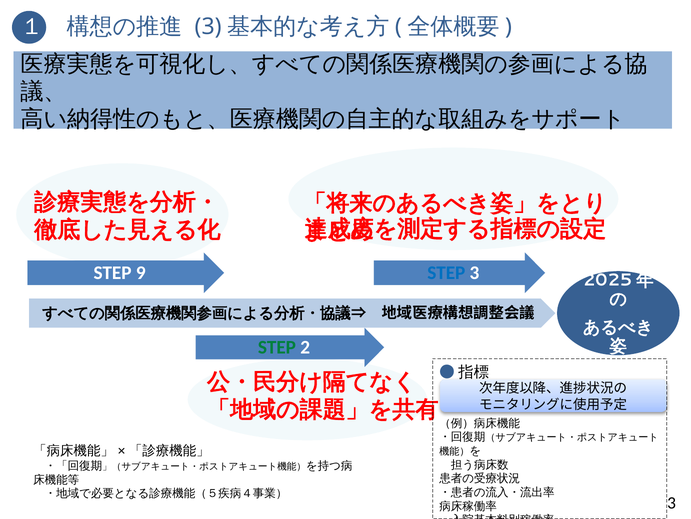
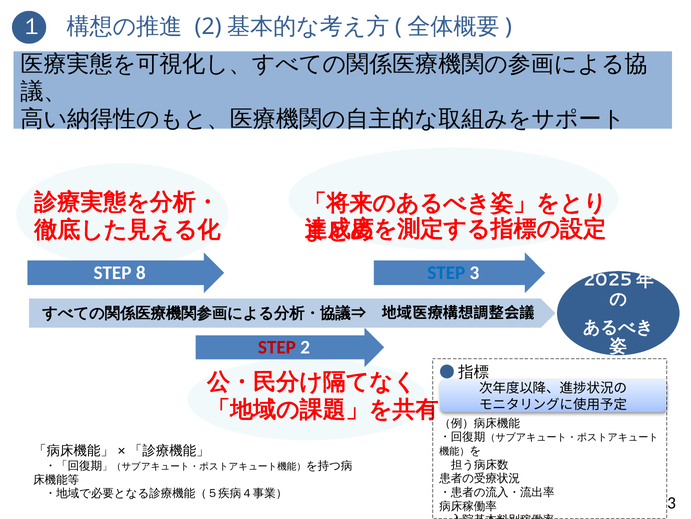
3: 3 -> 2 (208, 26)
9: 9 -> 8 (141, 272)
STEP colour: green -> red (277, 347)
